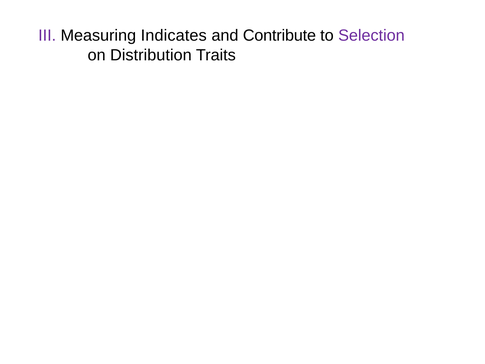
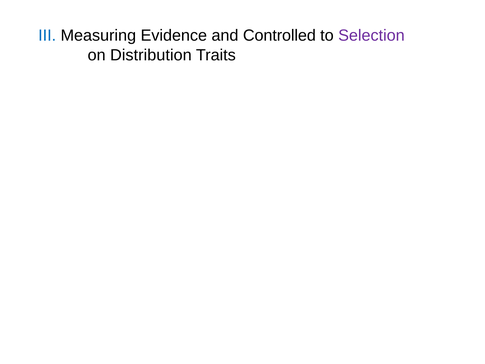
III colour: purple -> blue (47, 36)
Indicates: Indicates -> Evidence (174, 36)
Contribute: Contribute -> Controlled (279, 36)
